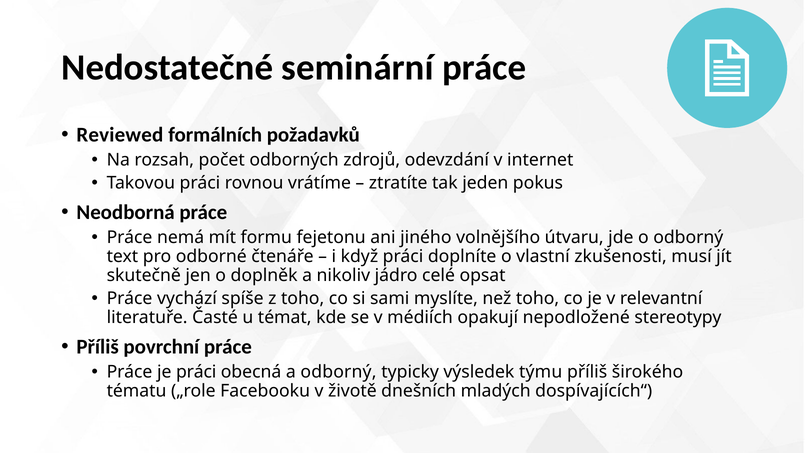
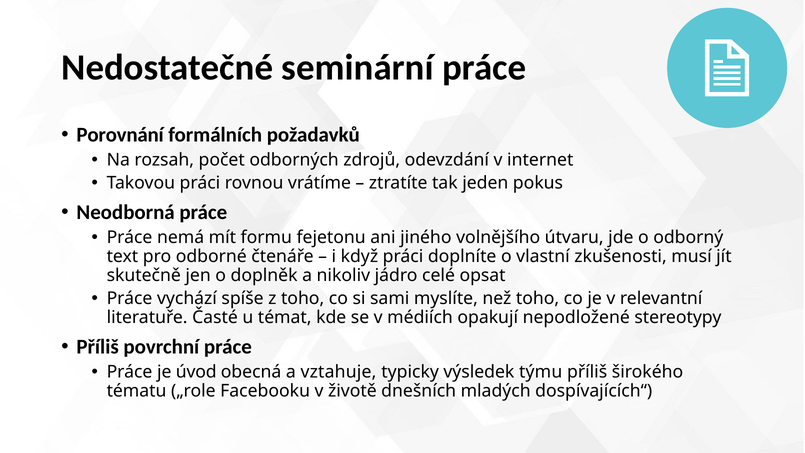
Reviewed: Reviewed -> Porovnání (120, 135)
je práci: práci -> úvod (196, 372)
a odborný: odborný -> vztahuje (338, 372)
